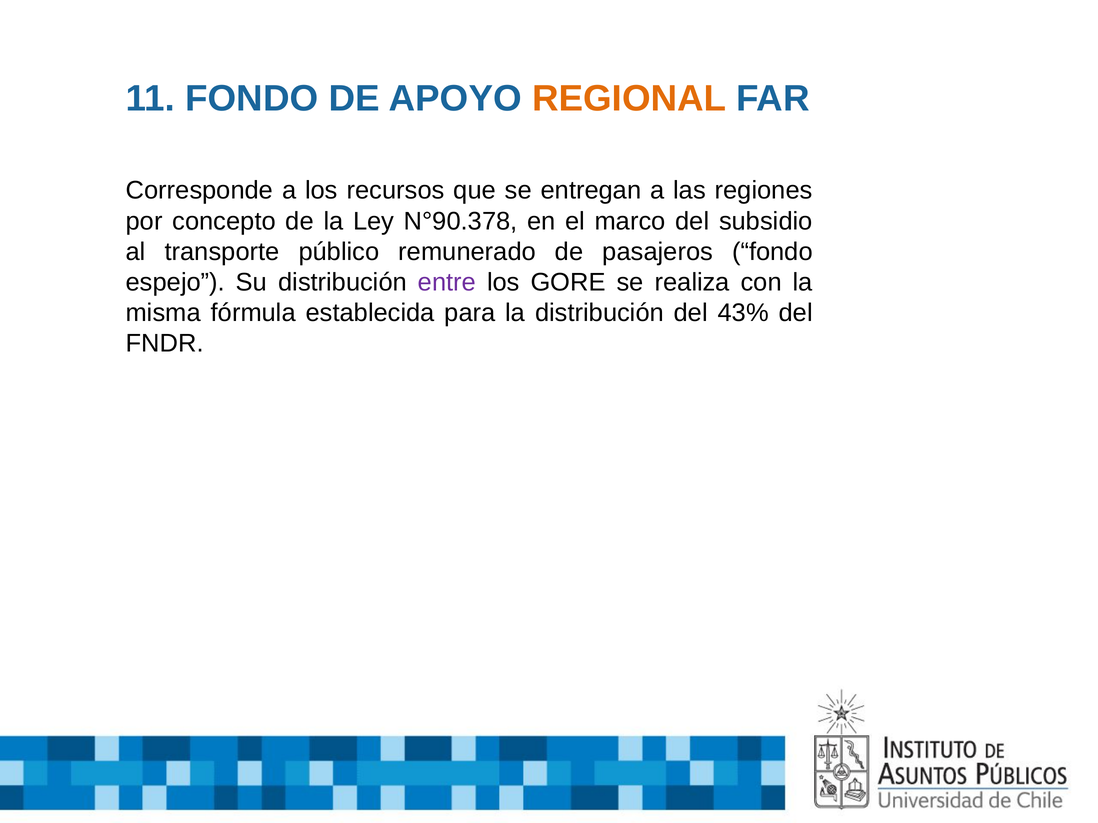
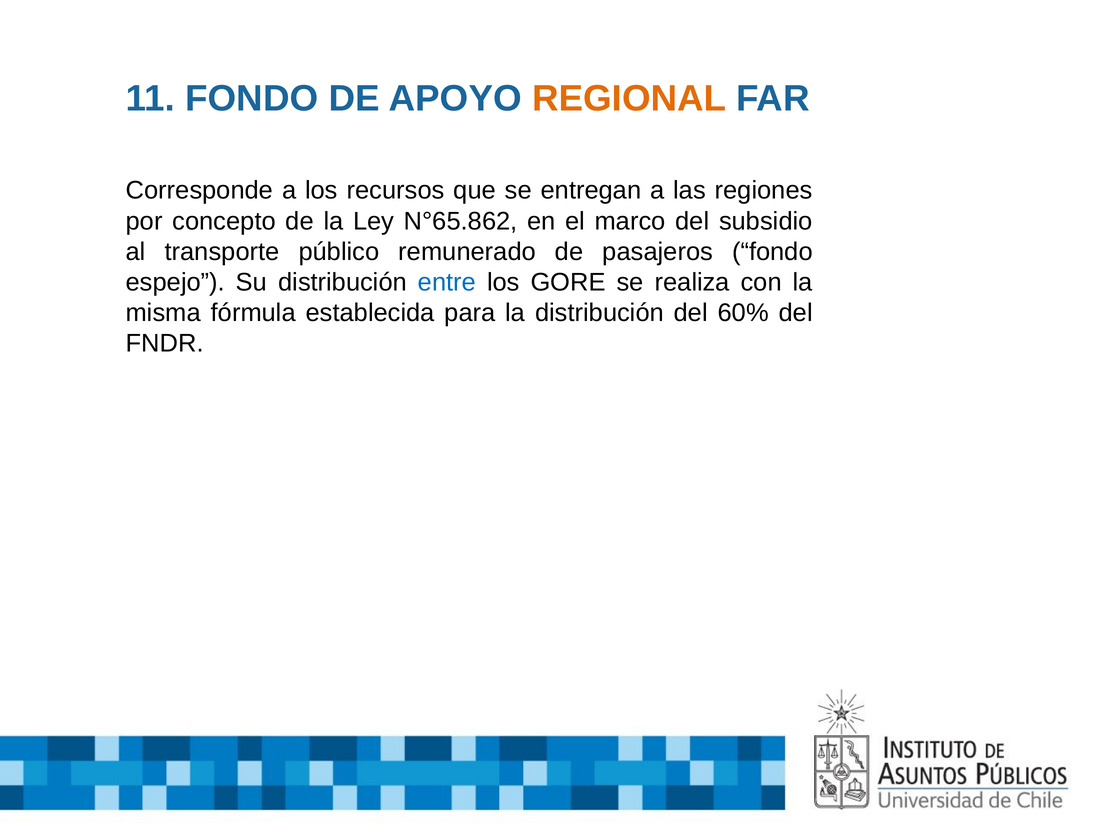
N°90.378: N°90.378 -> N°65.862 (461, 221)
entre colour: purple -> blue (447, 283)
43%: 43% -> 60% (743, 313)
